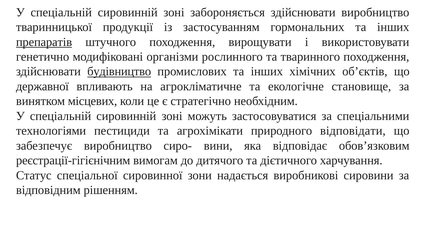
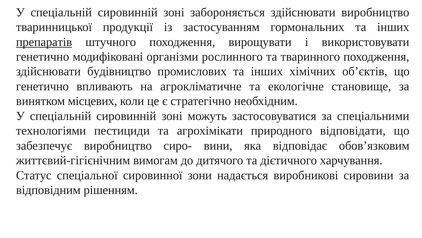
будівництво underline: present -> none (119, 71)
державної: державної -> генетично (42, 86)
реєстрації-гігієнічним: реєстрації-гігієнічним -> життєвий-гігієнічним (73, 160)
